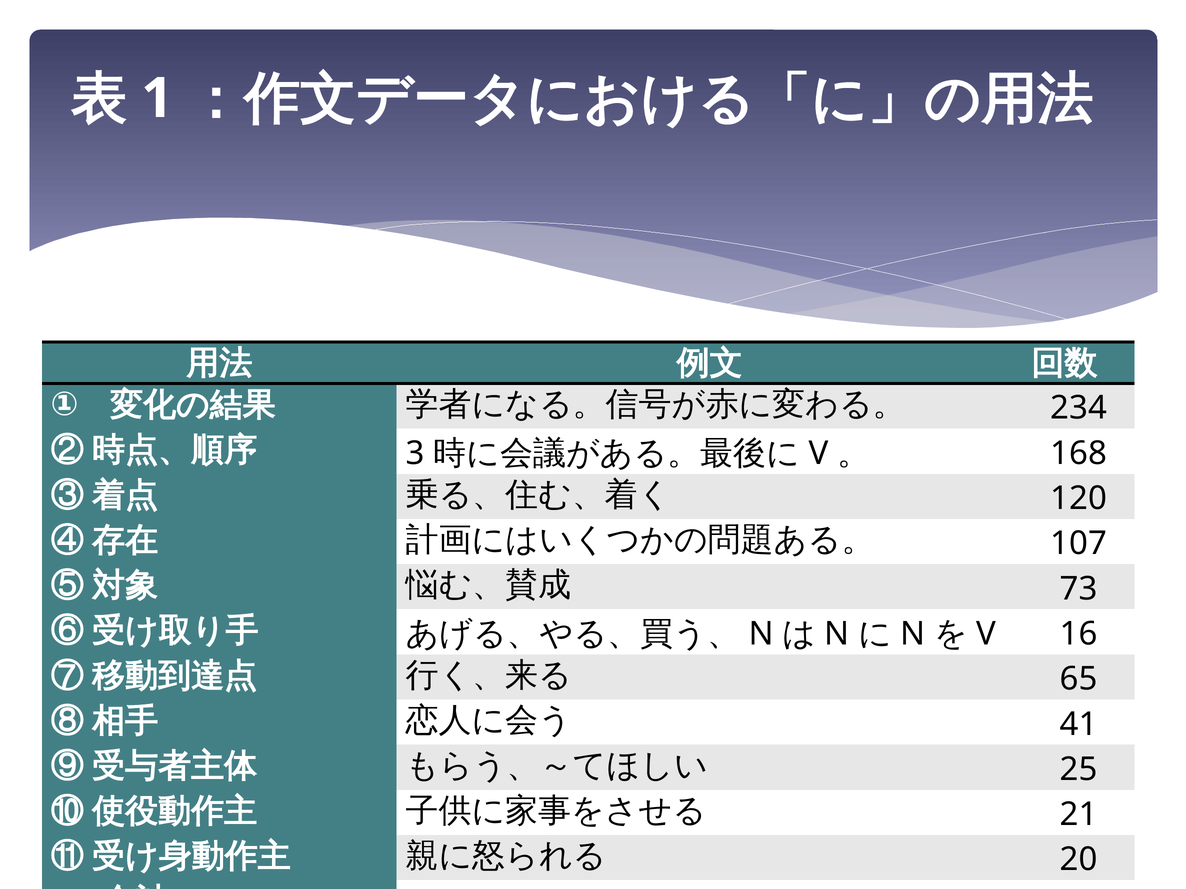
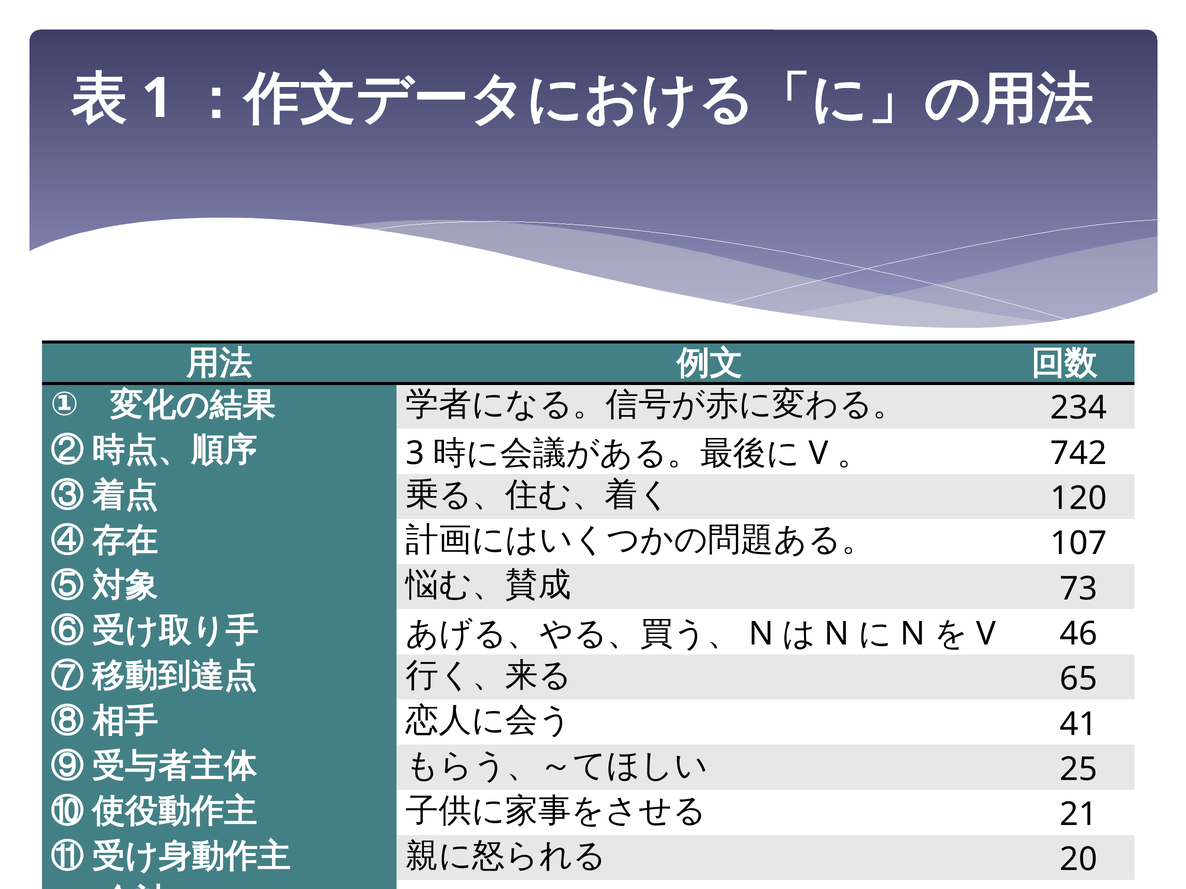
168: 168 -> 742 (1079, 453)
16: 16 -> 46 (1079, 634)
